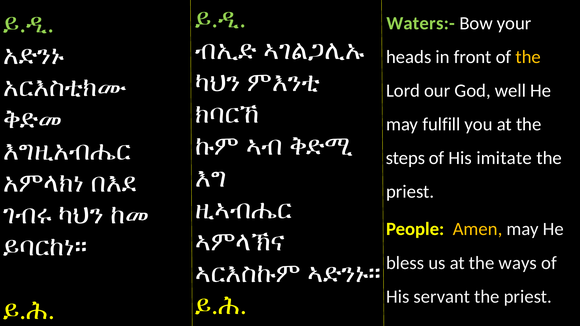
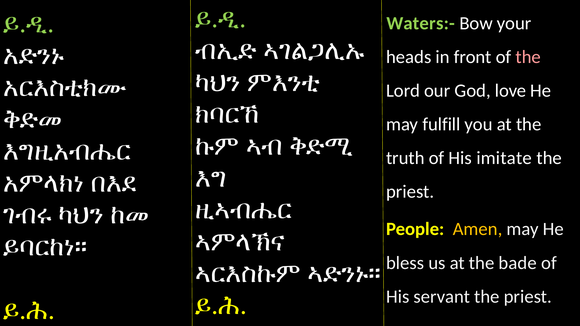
the colour: yellow -> pink (528, 57)
well: well -> love (511, 91)
steps: steps -> truth (405, 158)
ways: ways -> bade (518, 263)
